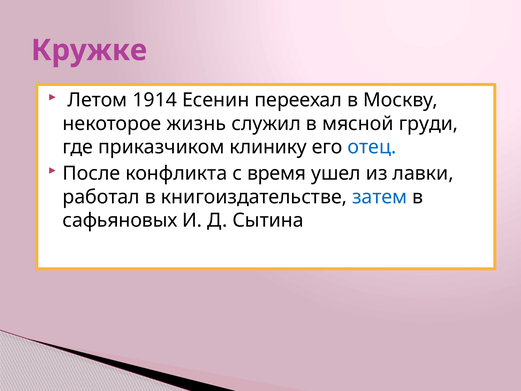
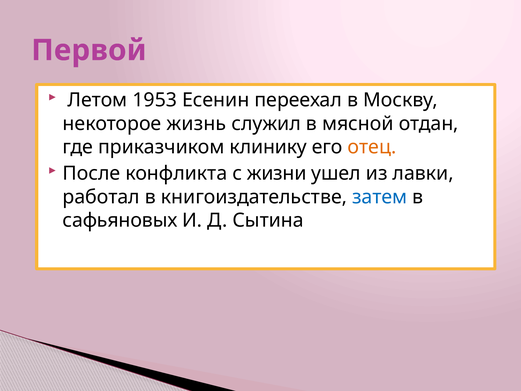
Кружке: Кружке -> Первой (89, 50)
1914: 1914 -> 1953 (155, 100)
груди: груди -> отдан (429, 124)
отец colour: blue -> orange (372, 147)
время: время -> жизни (277, 173)
